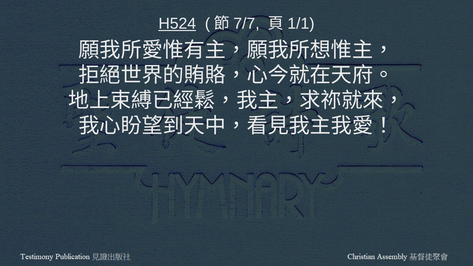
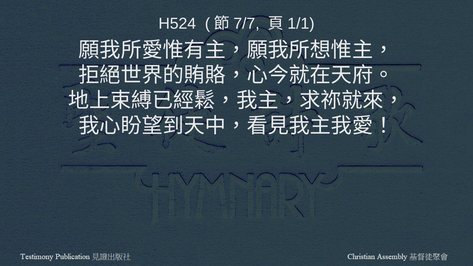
H524 underline: present -> none (177, 24)
